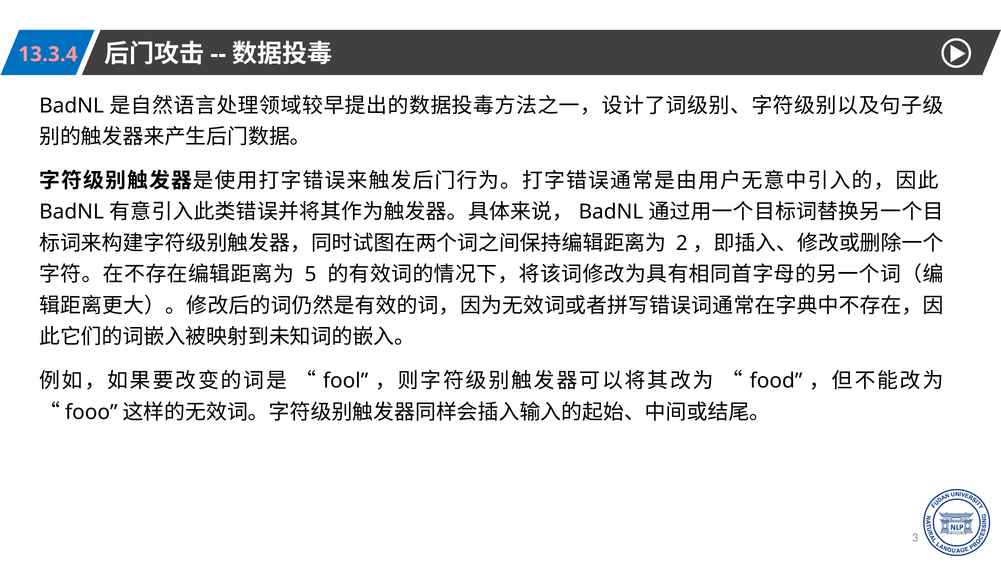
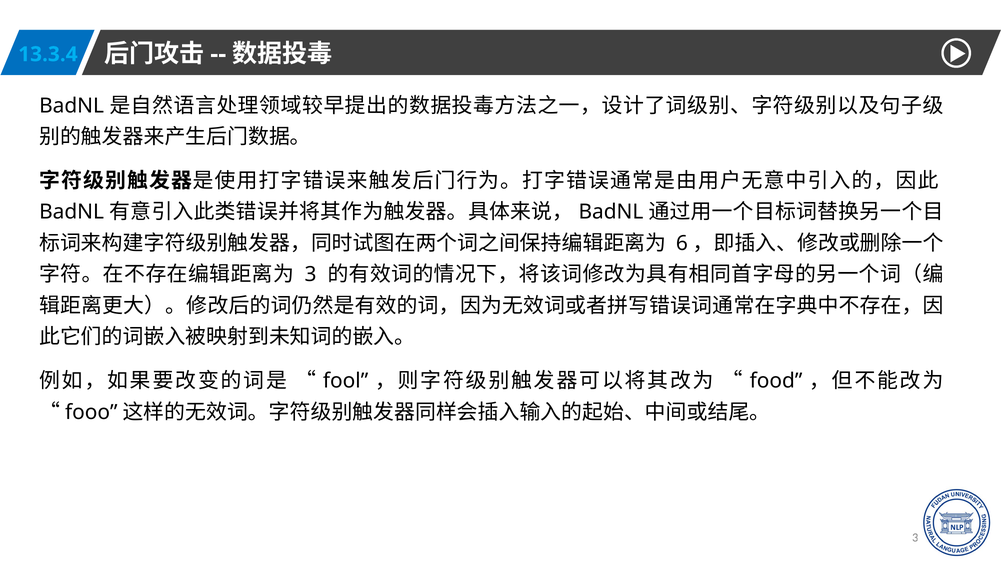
13.3.4 colour: pink -> light blue (48, 54)
2: 2 -> 6 (682, 243)
5: 5 -> 3 (310, 275)
